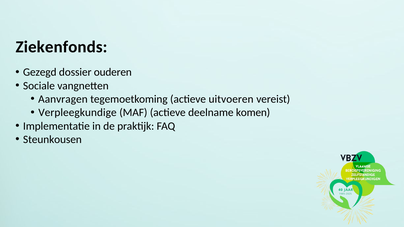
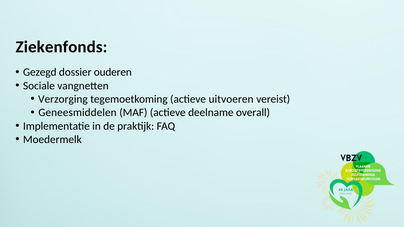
Aanvragen: Aanvragen -> Verzorging (63, 99)
Verpleegkundige: Verpleegkundige -> Geneesmiddelen (77, 113)
komen: komen -> overall (253, 113)
Steunkousen: Steunkousen -> Moedermelk (52, 140)
